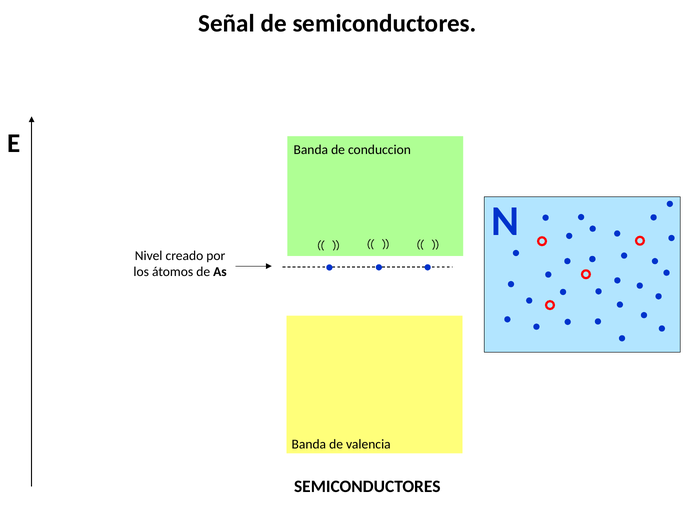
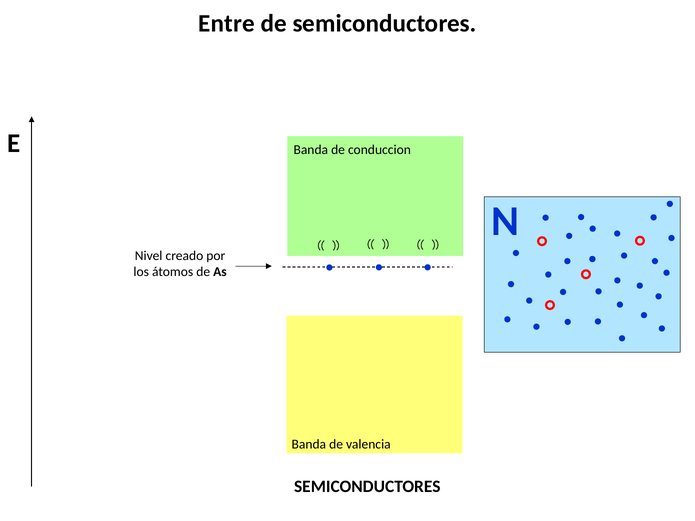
Señal: Señal -> Entre (227, 24)
